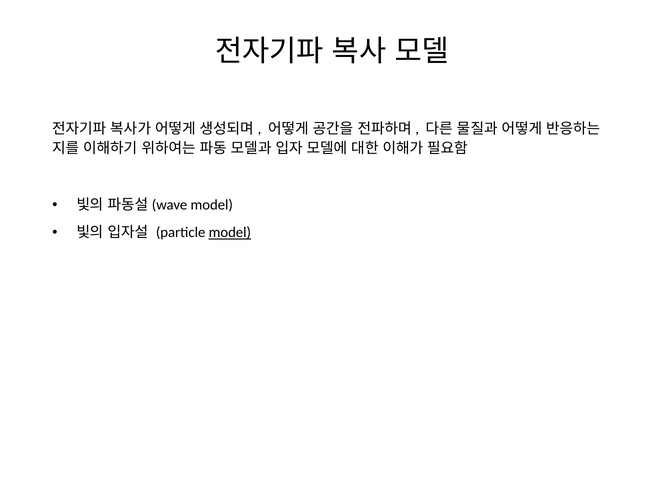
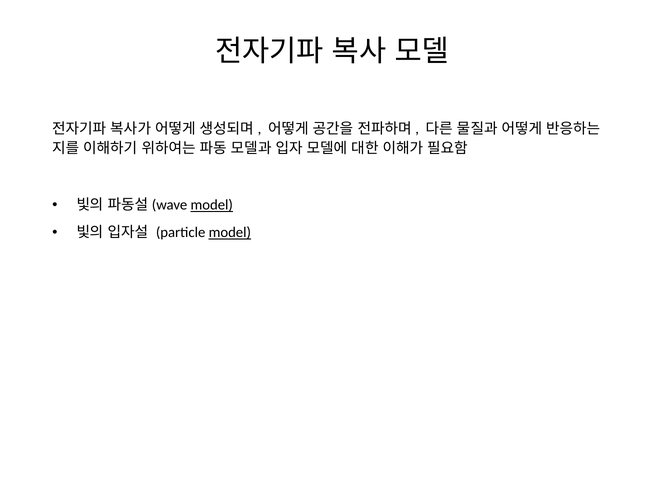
model underline: none -> present (212, 205)
